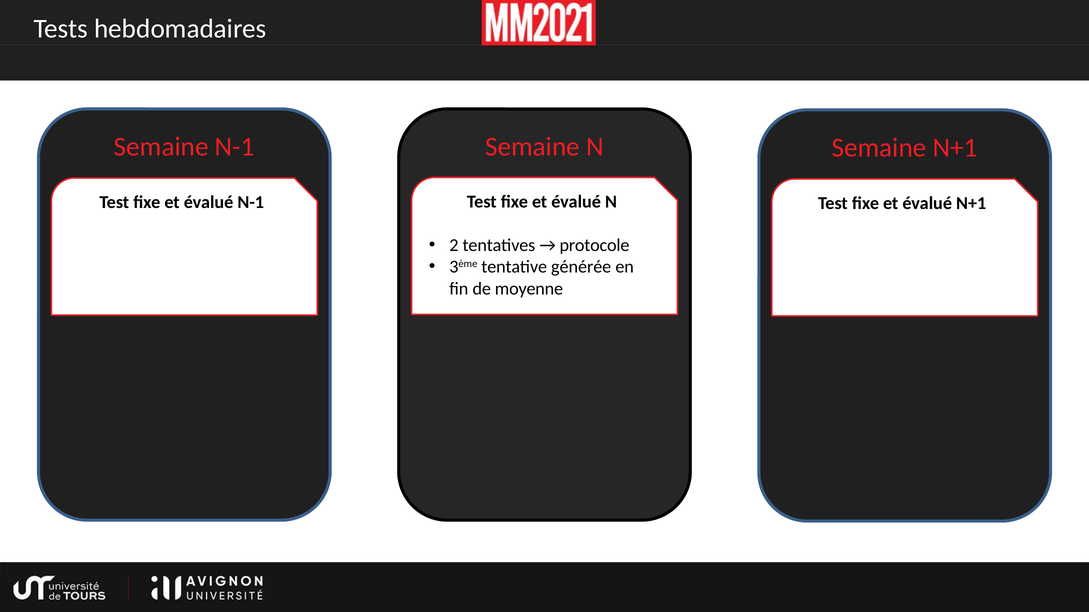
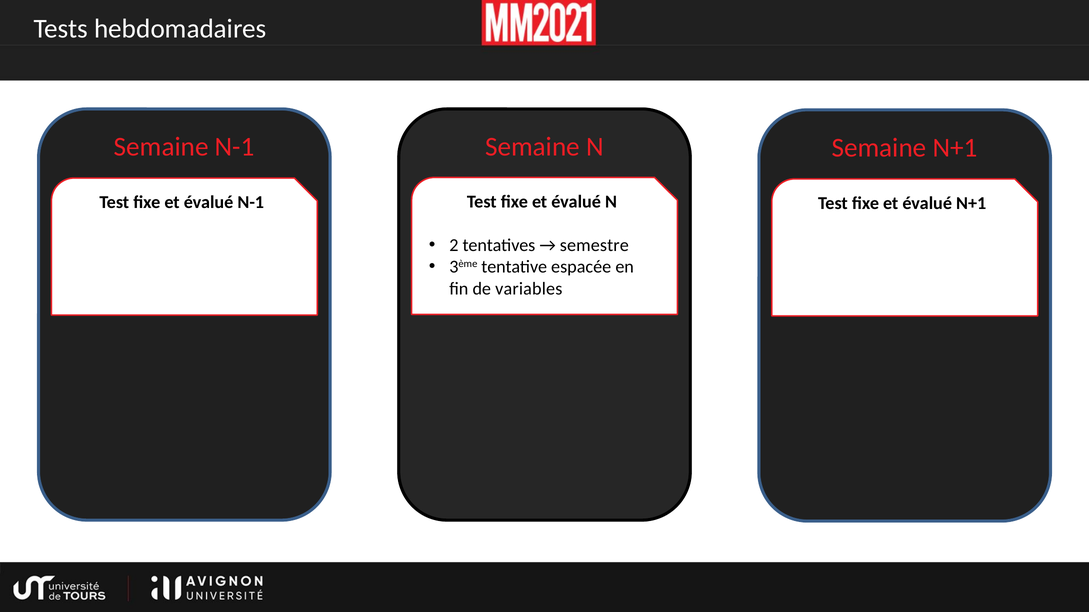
protocole: protocole -> semestre (594, 245)
générée: générée -> espacée (581, 267)
moyenne: moyenne -> variables (529, 289)
